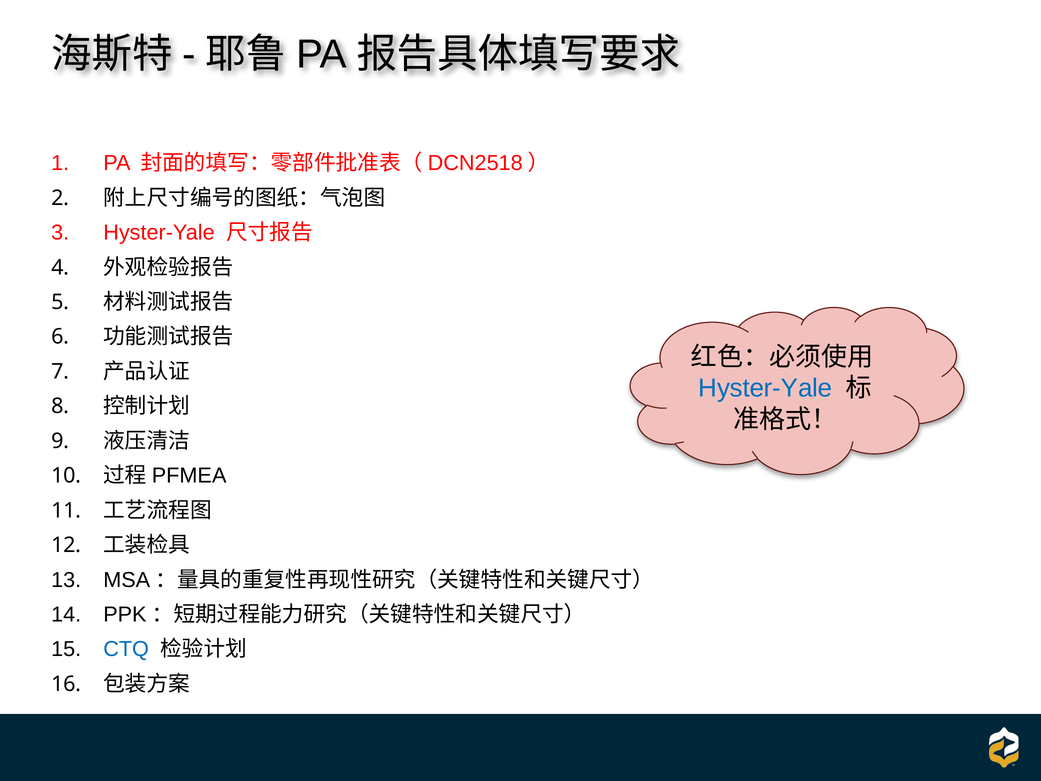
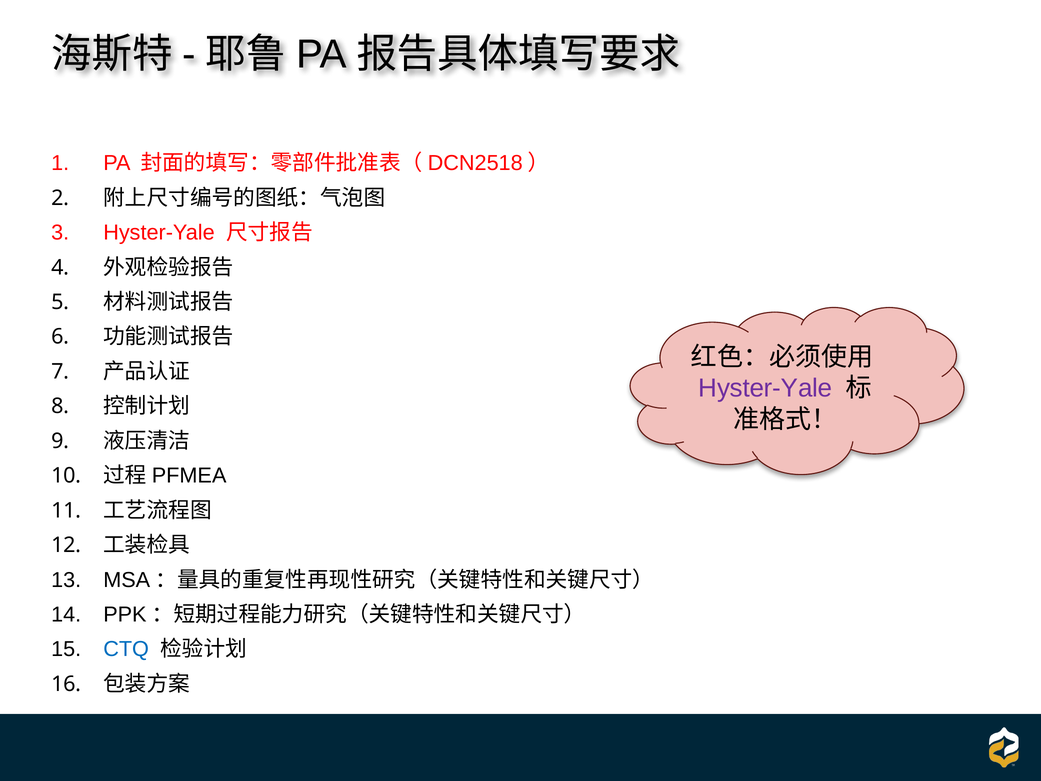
Hyster-Yale colour: blue -> purple (765, 388)
